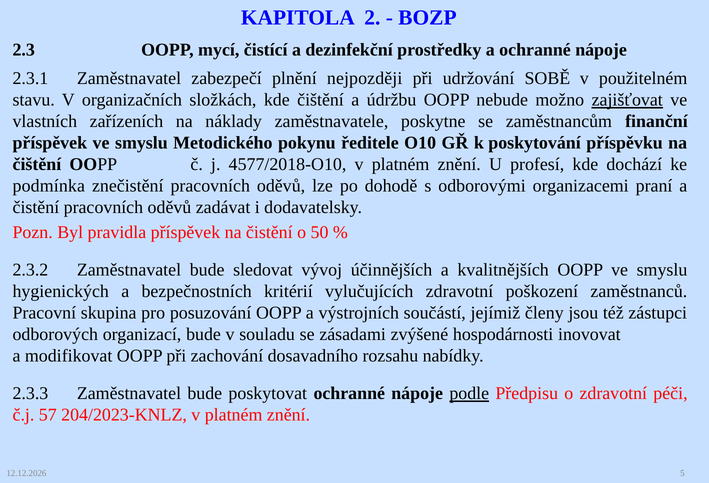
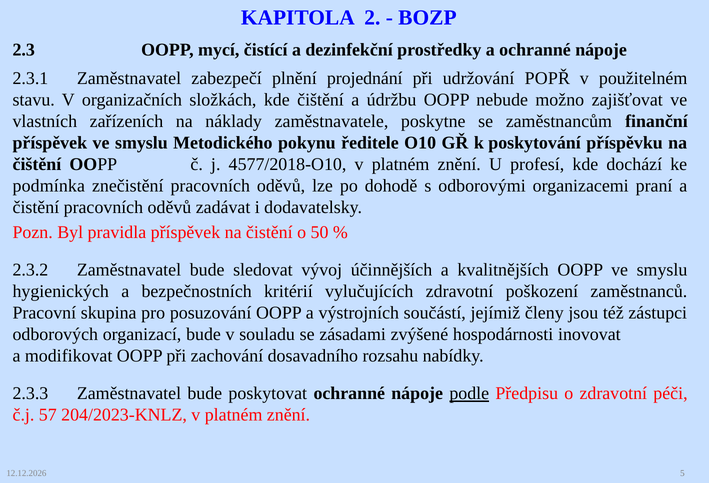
nejpozději: nejpozději -> projednání (365, 78)
SOBĚ: SOBĚ -> POPŘ (547, 78)
zajišťovat underline: present -> none (627, 100)
